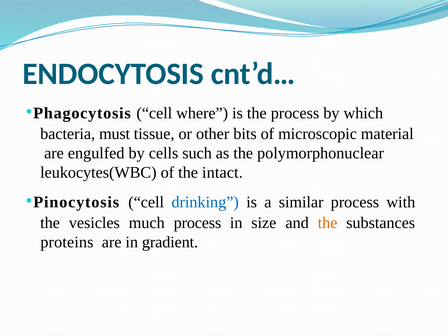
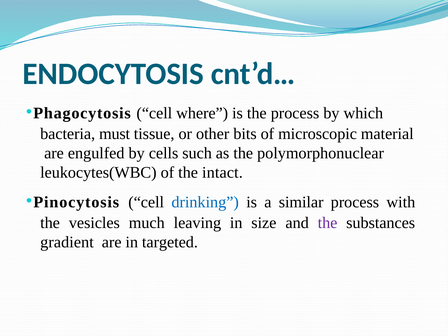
much process: process -> leaving (197, 223)
the colour: orange -> purple (328, 223)
proteins: proteins -> gradient (67, 242)
gradient: gradient -> targeted (170, 242)
